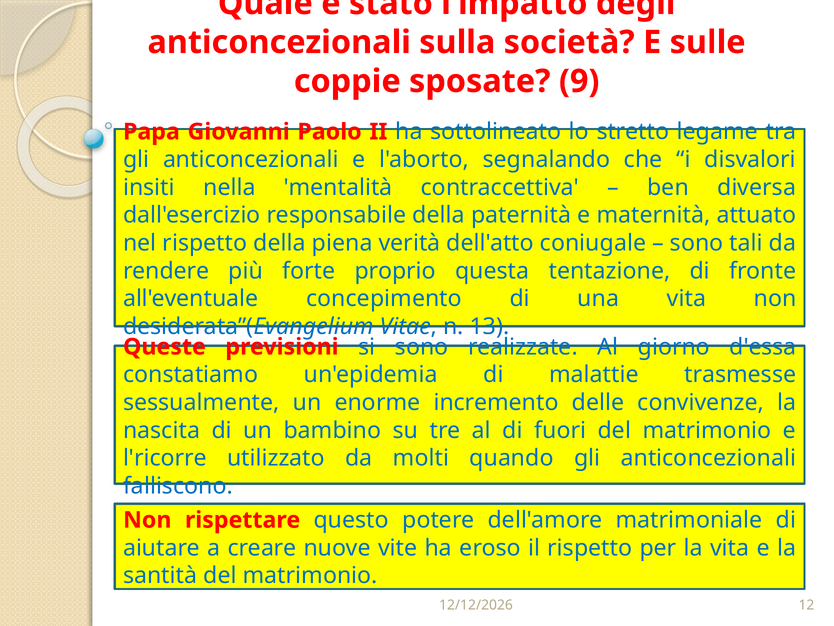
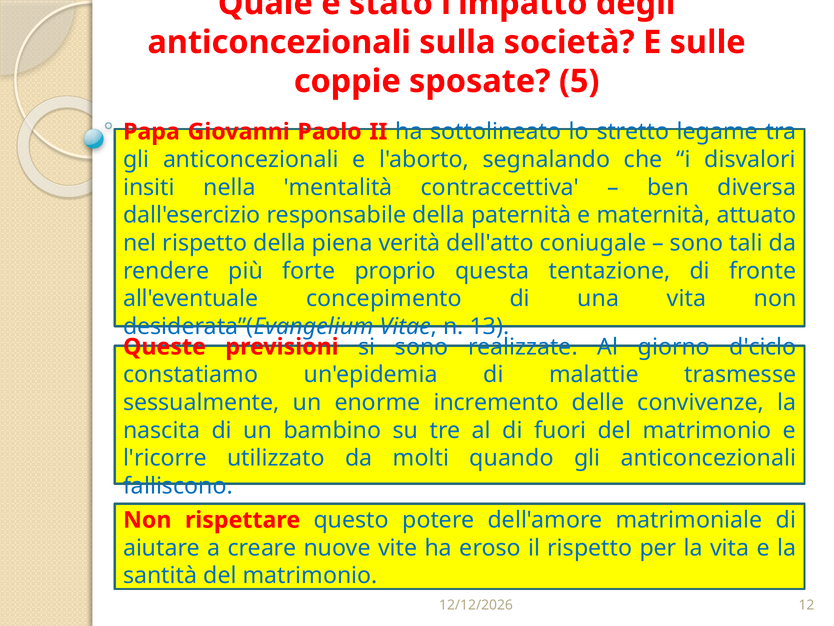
9: 9 -> 5 (579, 81)
d'essa: d'essa -> d'ciclo (763, 347)
